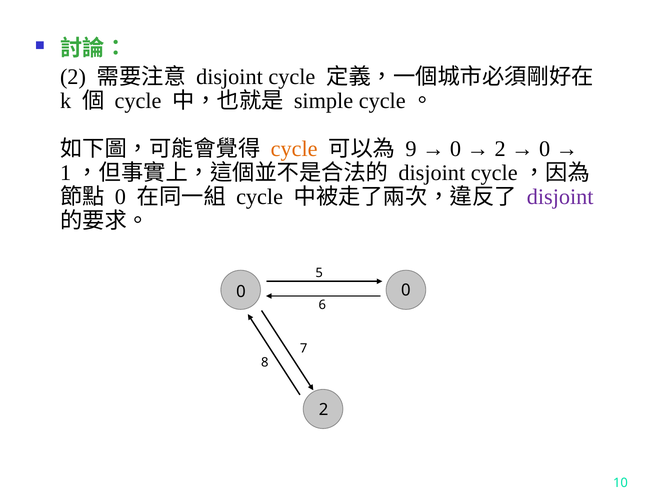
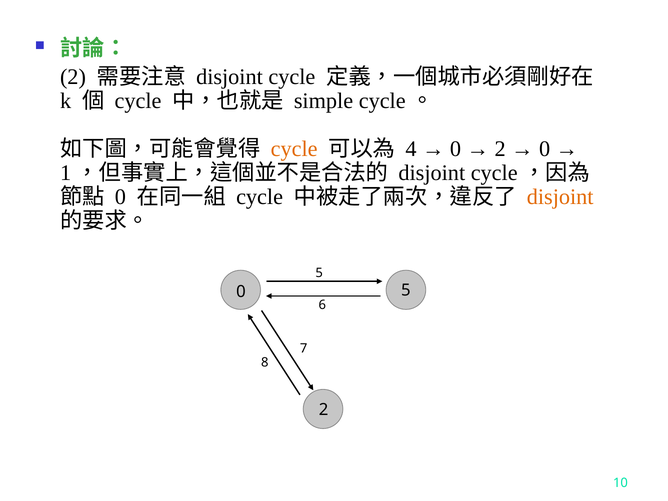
9: 9 -> 4 (411, 149)
disjoint colour: purple -> orange (560, 197)
0 0: 0 -> 5 (406, 290)
